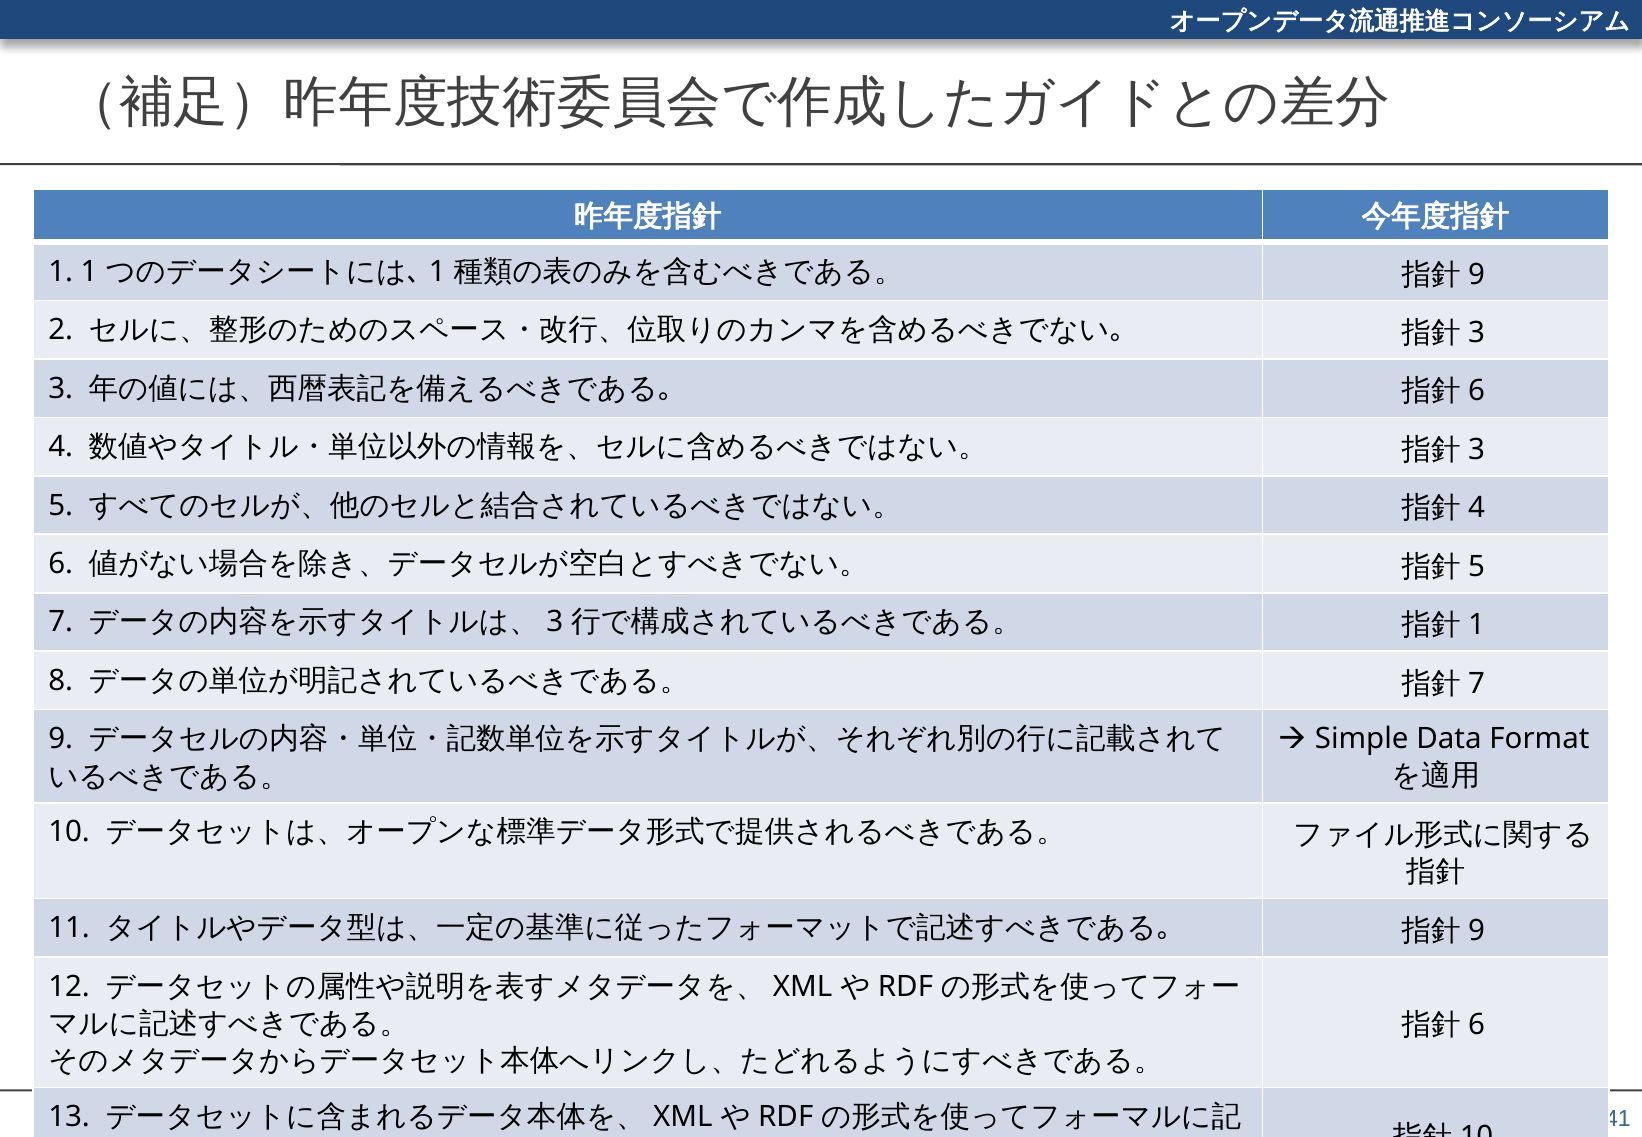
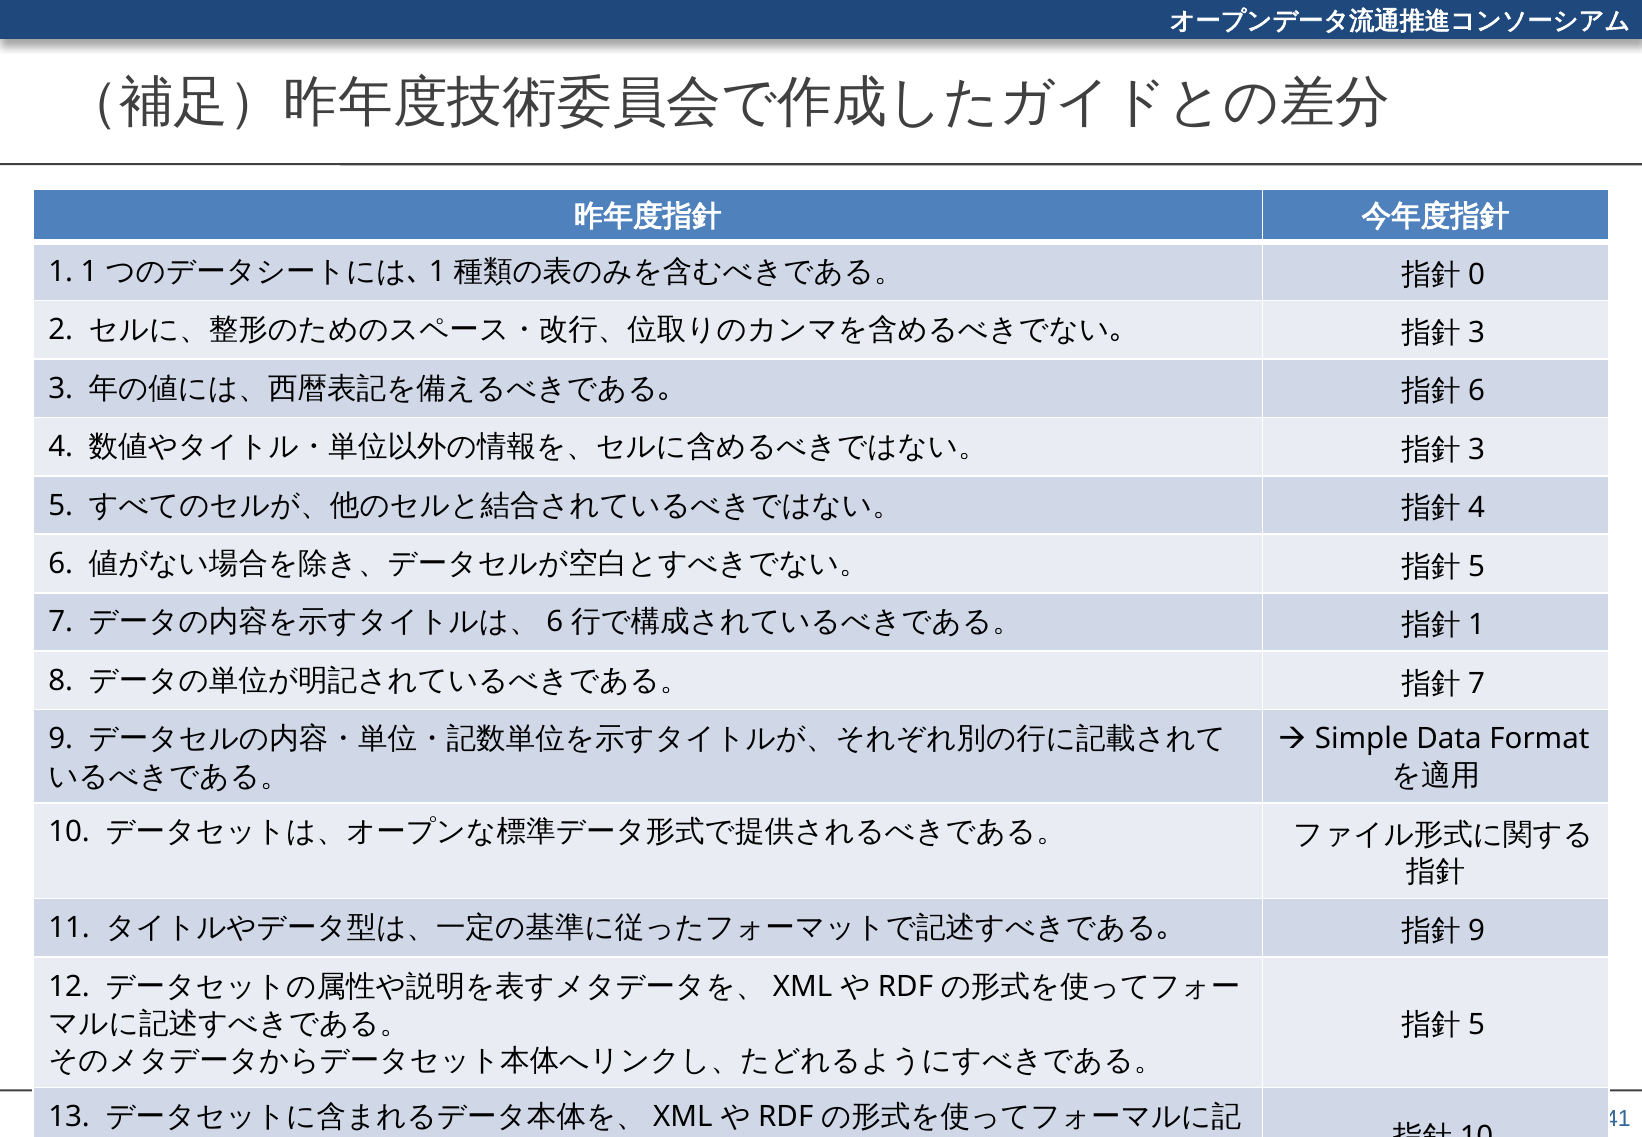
9: 9 -> 0 (1477, 274)
3: 3 -> 6 (555, 622)
6: 6 -> 5 (1477, 1025)
